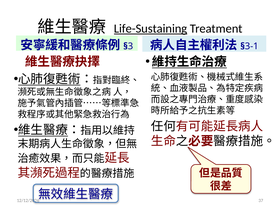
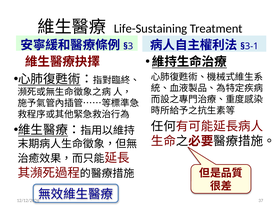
Life-Sustaining underline: present -> none (151, 29)
